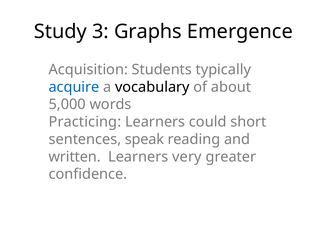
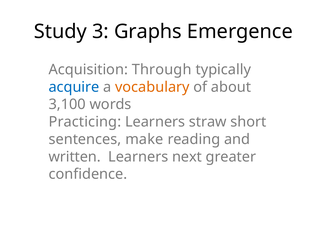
Students: Students -> Through (162, 70)
vocabulary colour: black -> orange (152, 87)
5,000: 5,000 -> 3,100 (67, 105)
could: could -> straw (208, 122)
speak: speak -> make (144, 139)
very: very -> next (187, 157)
